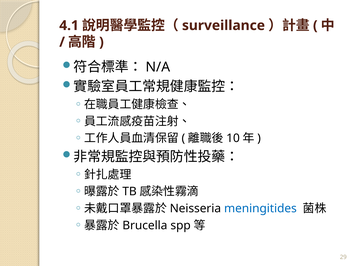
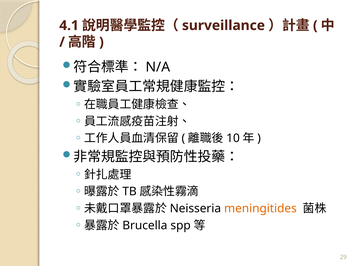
meningitides colour: blue -> orange (260, 209)
